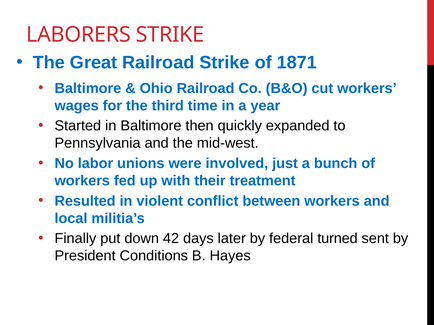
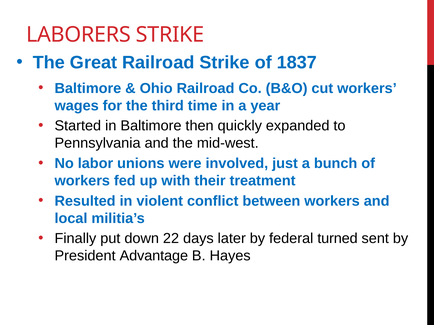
1871: 1871 -> 1837 (297, 63)
42: 42 -> 22 (171, 239)
Conditions: Conditions -> Advantage (154, 256)
